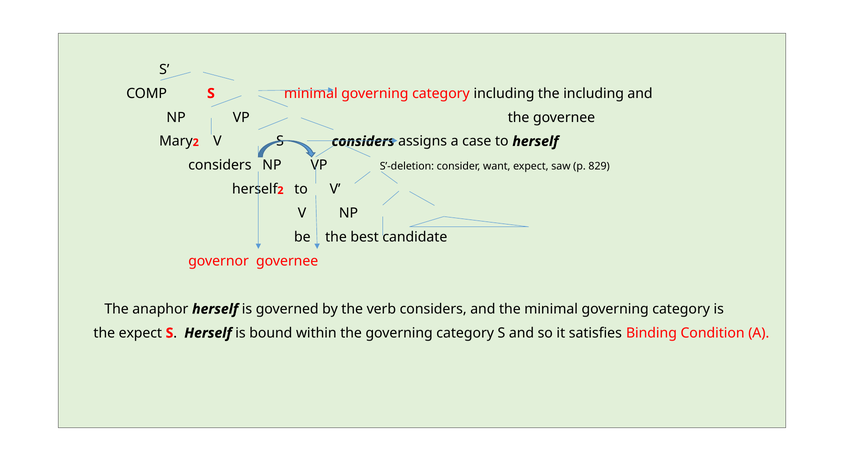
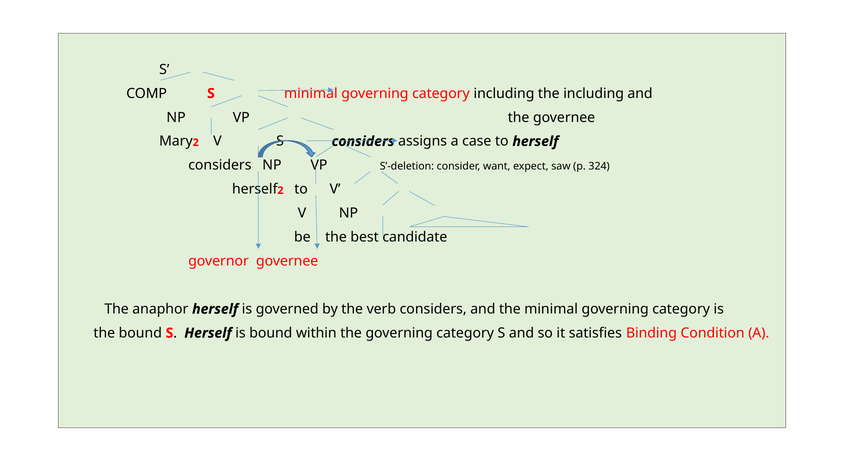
829: 829 -> 324 (599, 166)
the expect: expect -> bound (140, 333)
